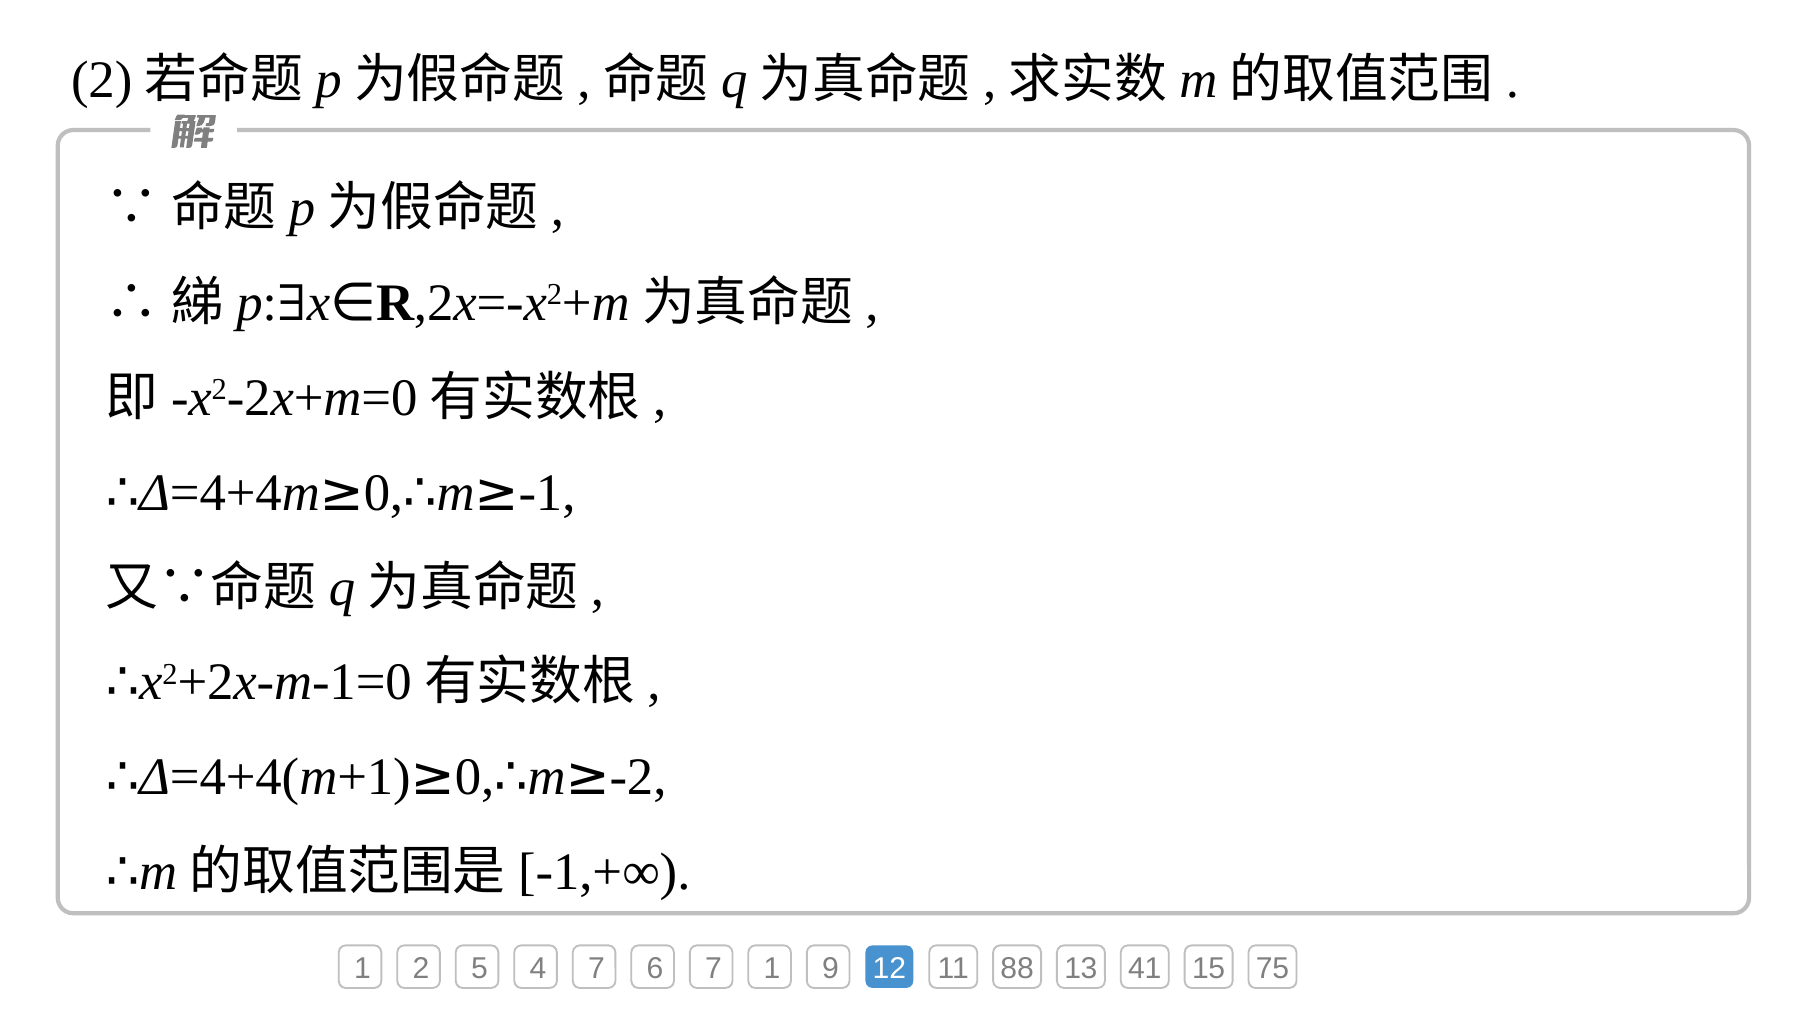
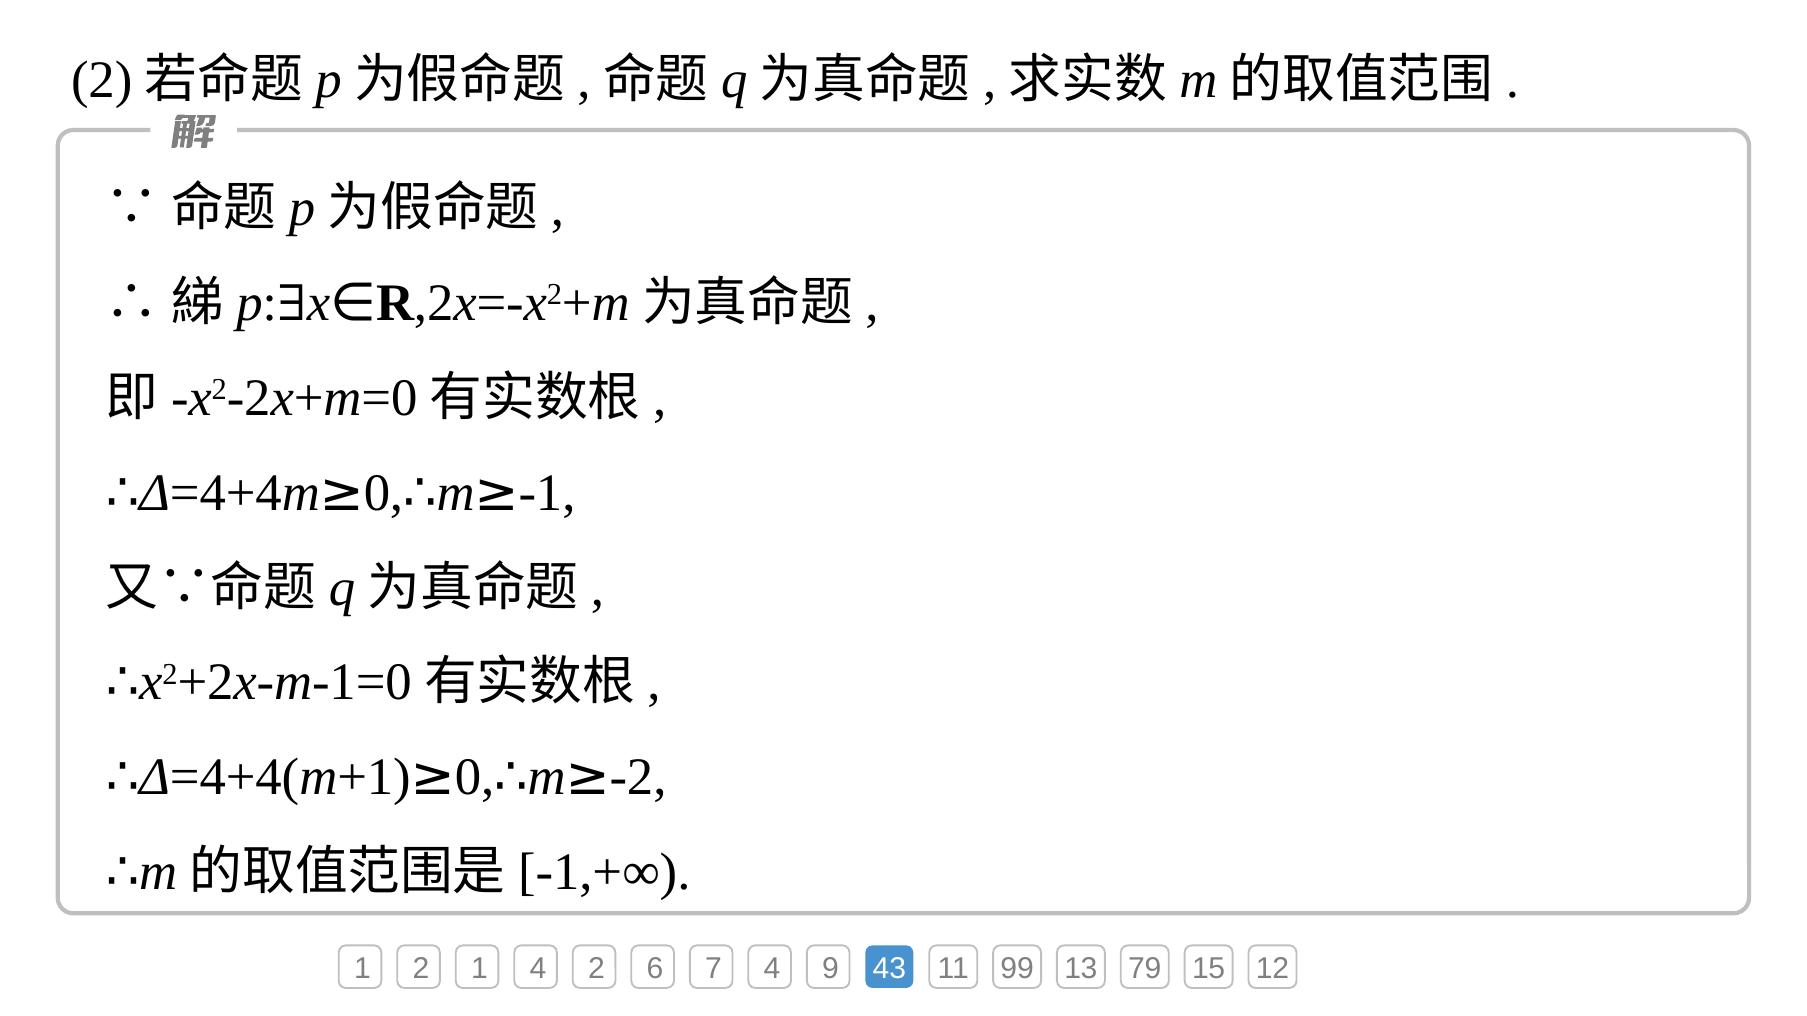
2 5: 5 -> 1 (479, 969)
4 7: 7 -> 2 (597, 969)
7 1: 1 -> 4 (772, 969)
12: 12 -> 43 (889, 969)
88: 88 -> 99 (1017, 969)
41: 41 -> 79 (1145, 969)
75: 75 -> 12 (1273, 969)
